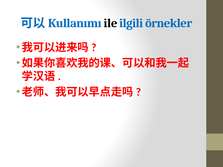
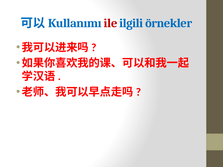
ile colour: black -> red (110, 23)
